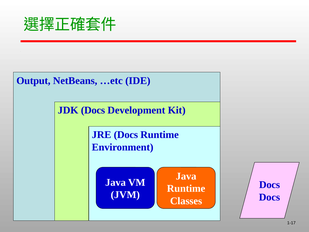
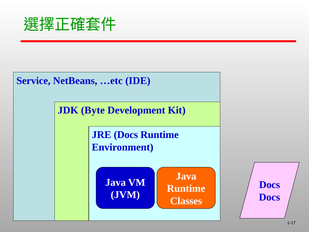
Output: Output -> Service (33, 81)
JDK Docs: Docs -> Byte (93, 110)
